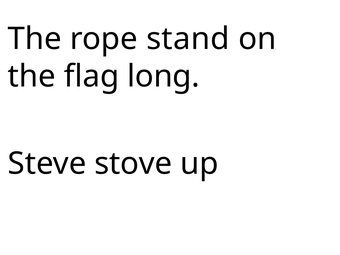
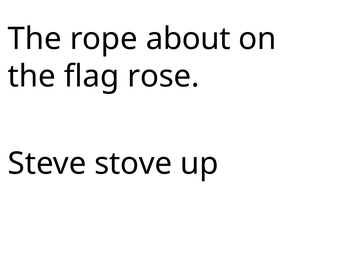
stand: stand -> about (188, 39)
long: long -> rose (163, 76)
